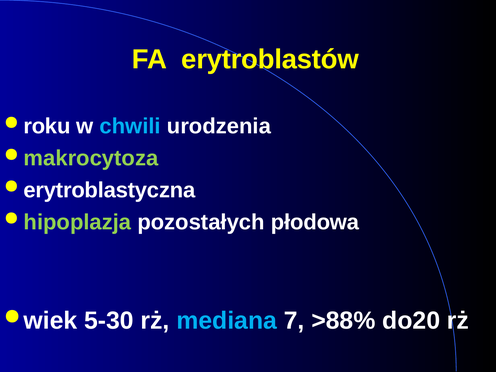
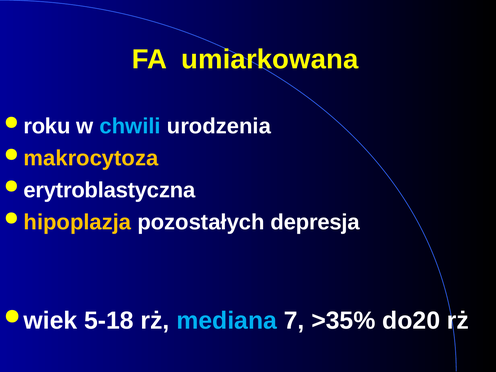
erytroblastów: erytroblastów -> umiarkowana (270, 60)
makrocytoza colour: light green -> yellow (91, 158)
hipoplazja colour: light green -> yellow (77, 222)
płodowa: płodowa -> depresja (315, 222)
5-30: 5-30 -> 5-18 (109, 321)
>88%: >88% -> >35% (343, 321)
